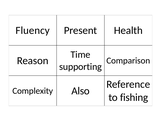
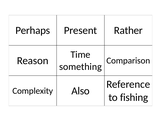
Fluency: Fluency -> Perhaps (33, 30)
Health: Health -> Rather (128, 30)
supporting: supporting -> something (80, 66)
